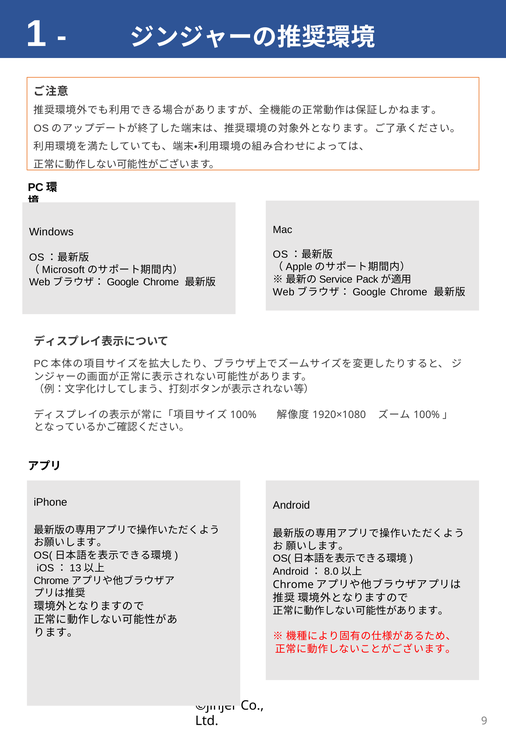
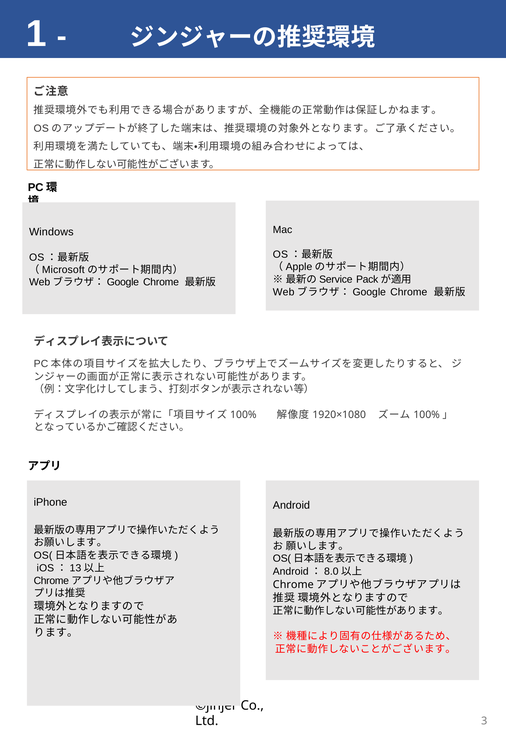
9: 9 -> 3 (484, 721)
